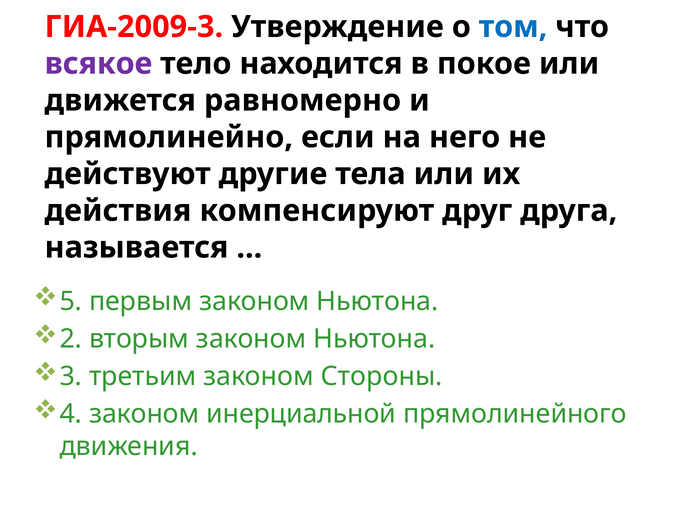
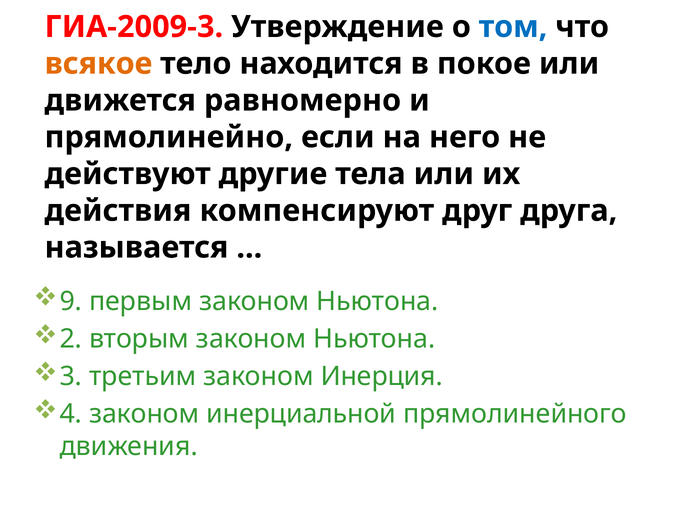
всякое colour: purple -> orange (98, 64)
5: 5 -> 9 (71, 301)
Стороны: Стороны -> Инерция (382, 376)
